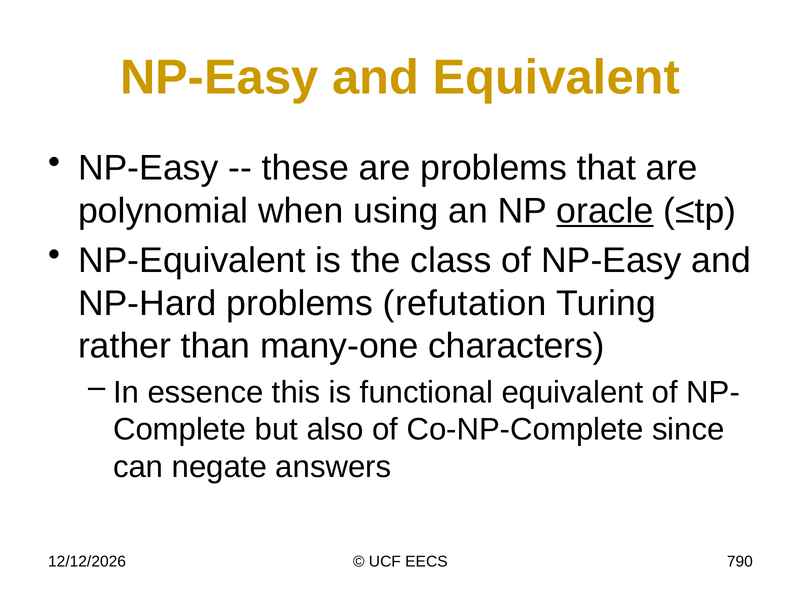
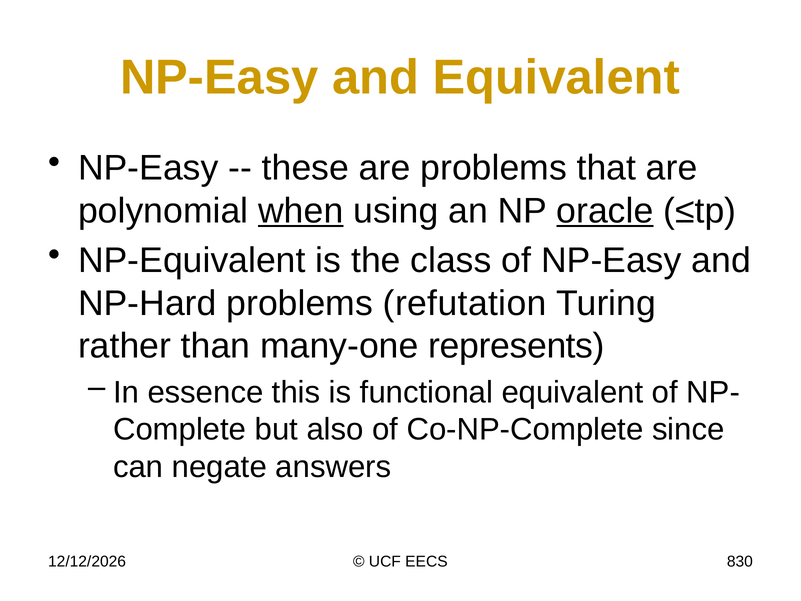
when underline: none -> present (301, 211)
characters: characters -> represents (517, 346)
790: 790 -> 830 (740, 562)
